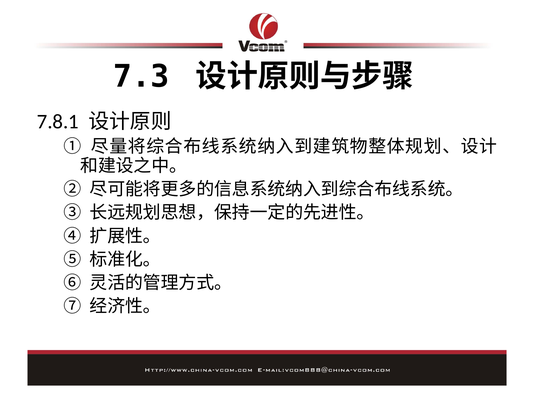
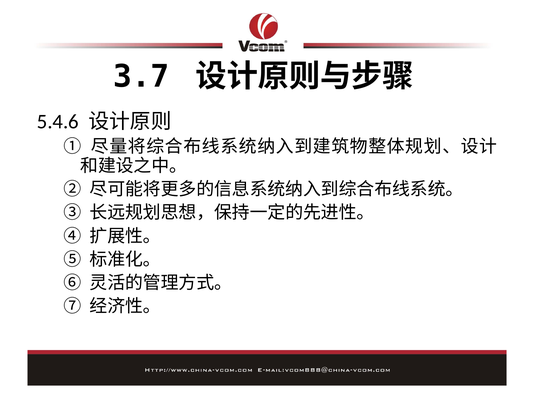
7.3: 7.3 -> 3.7 (141, 77)
7.8.1: 7.8.1 -> 5.4.6 (58, 121)
